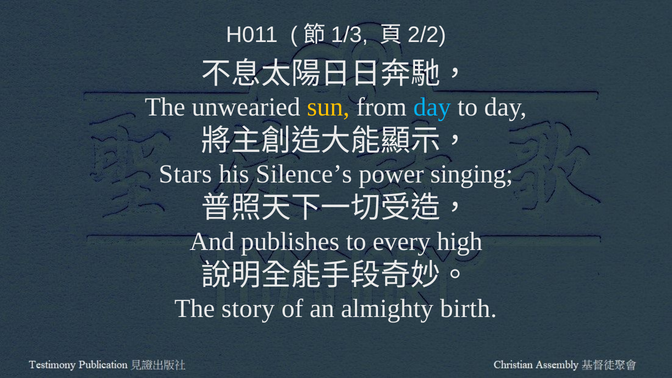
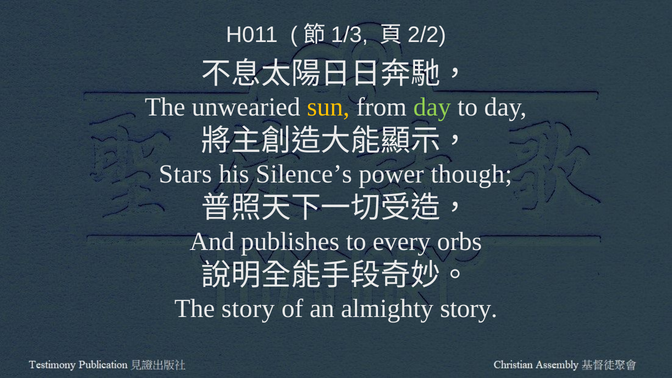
day colour: light blue -> light green (432, 107)
singing: singing -> though (471, 174)
high: high -> orbs (460, 241)
almighty birth: birth -> story (469, 309)
